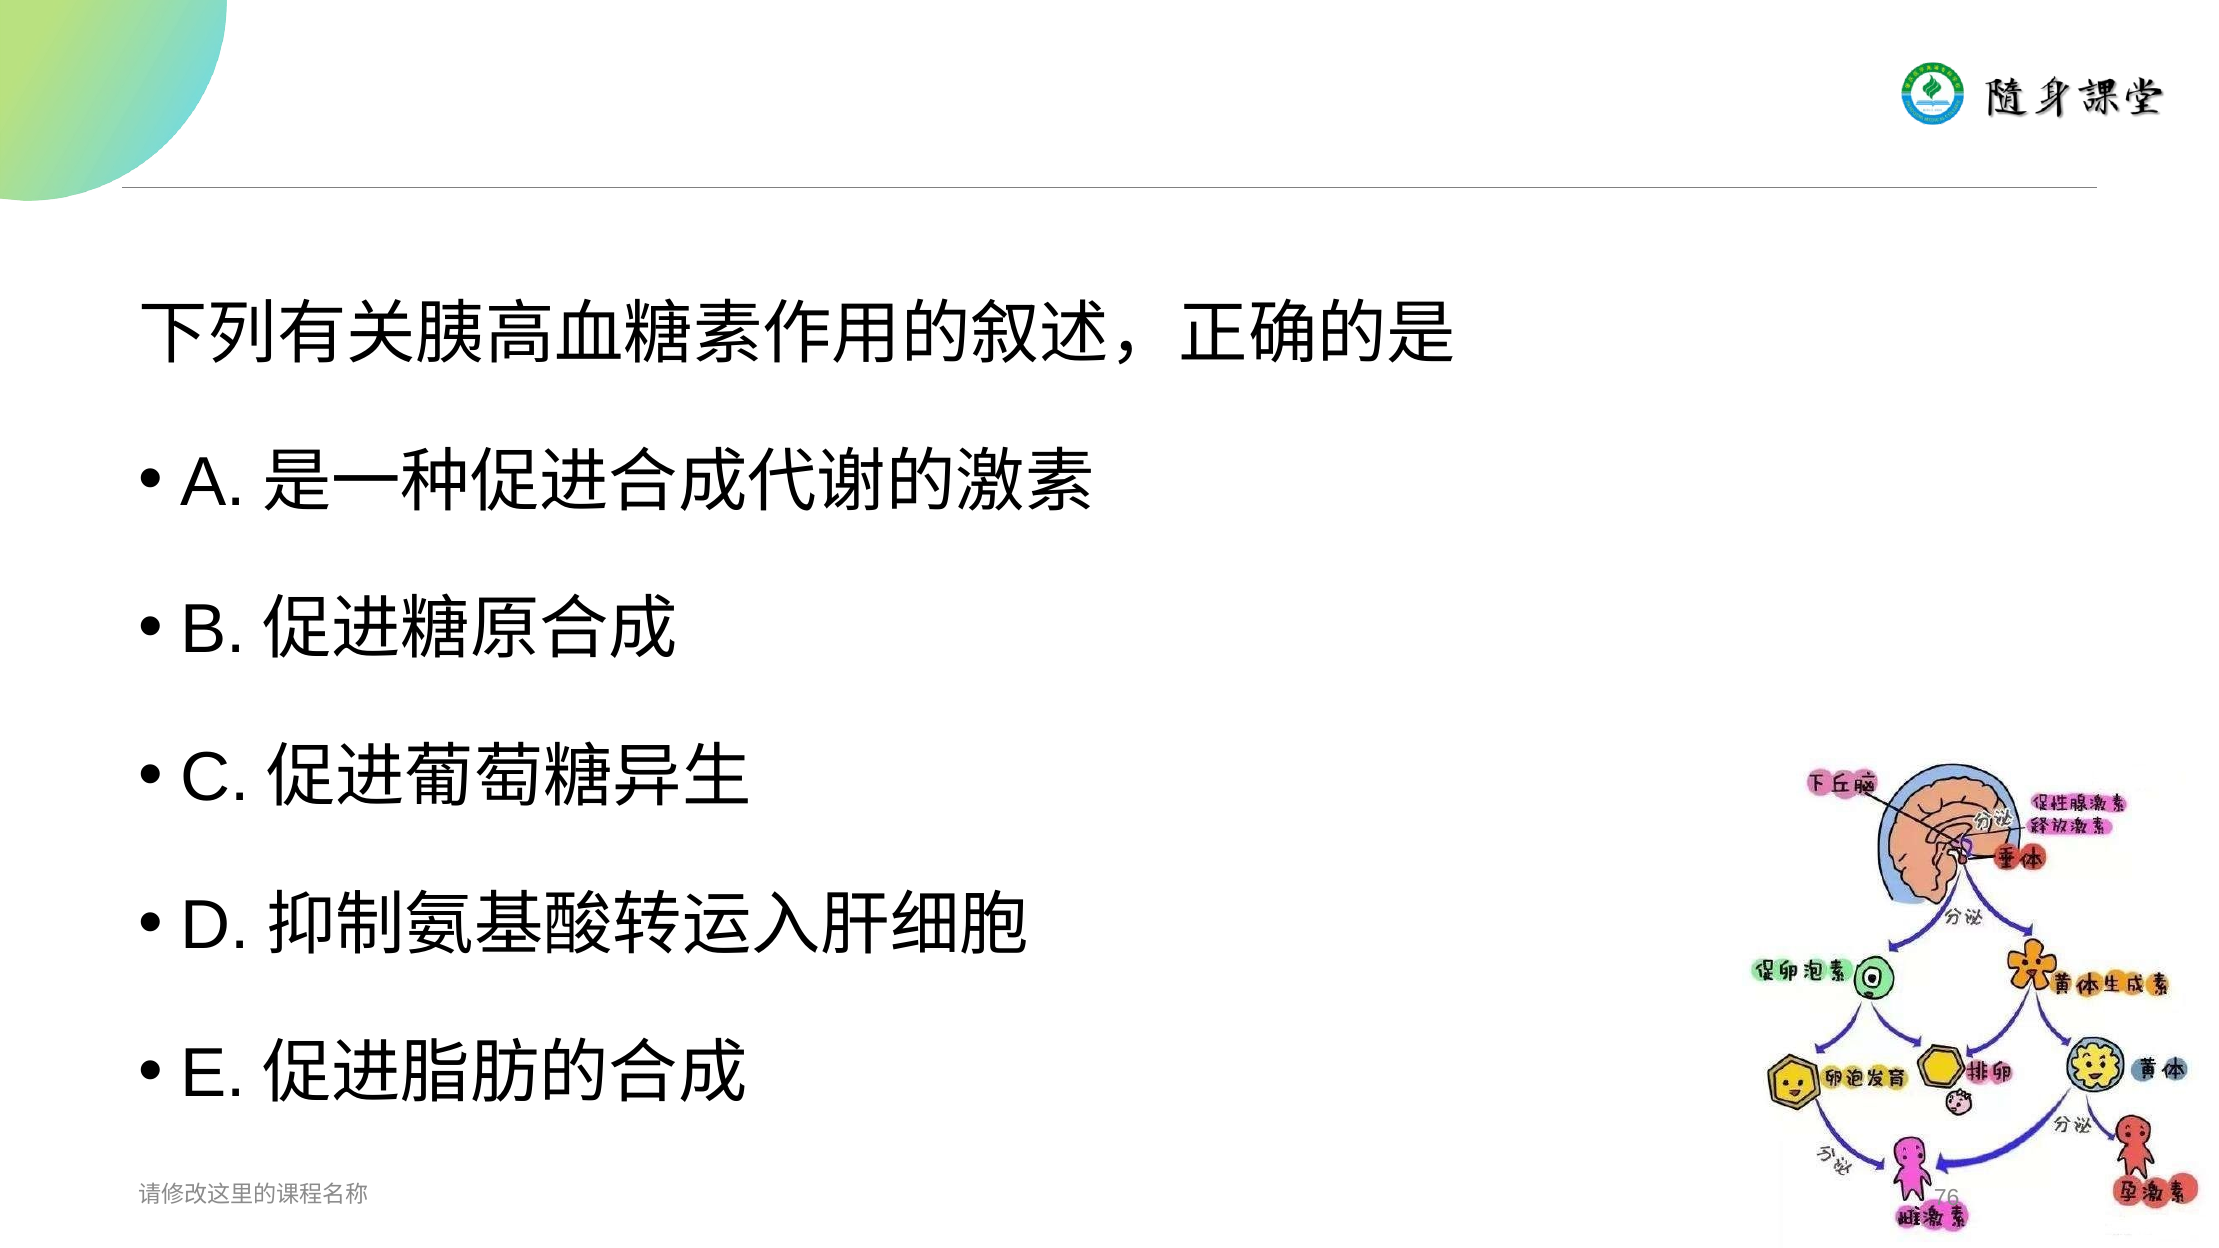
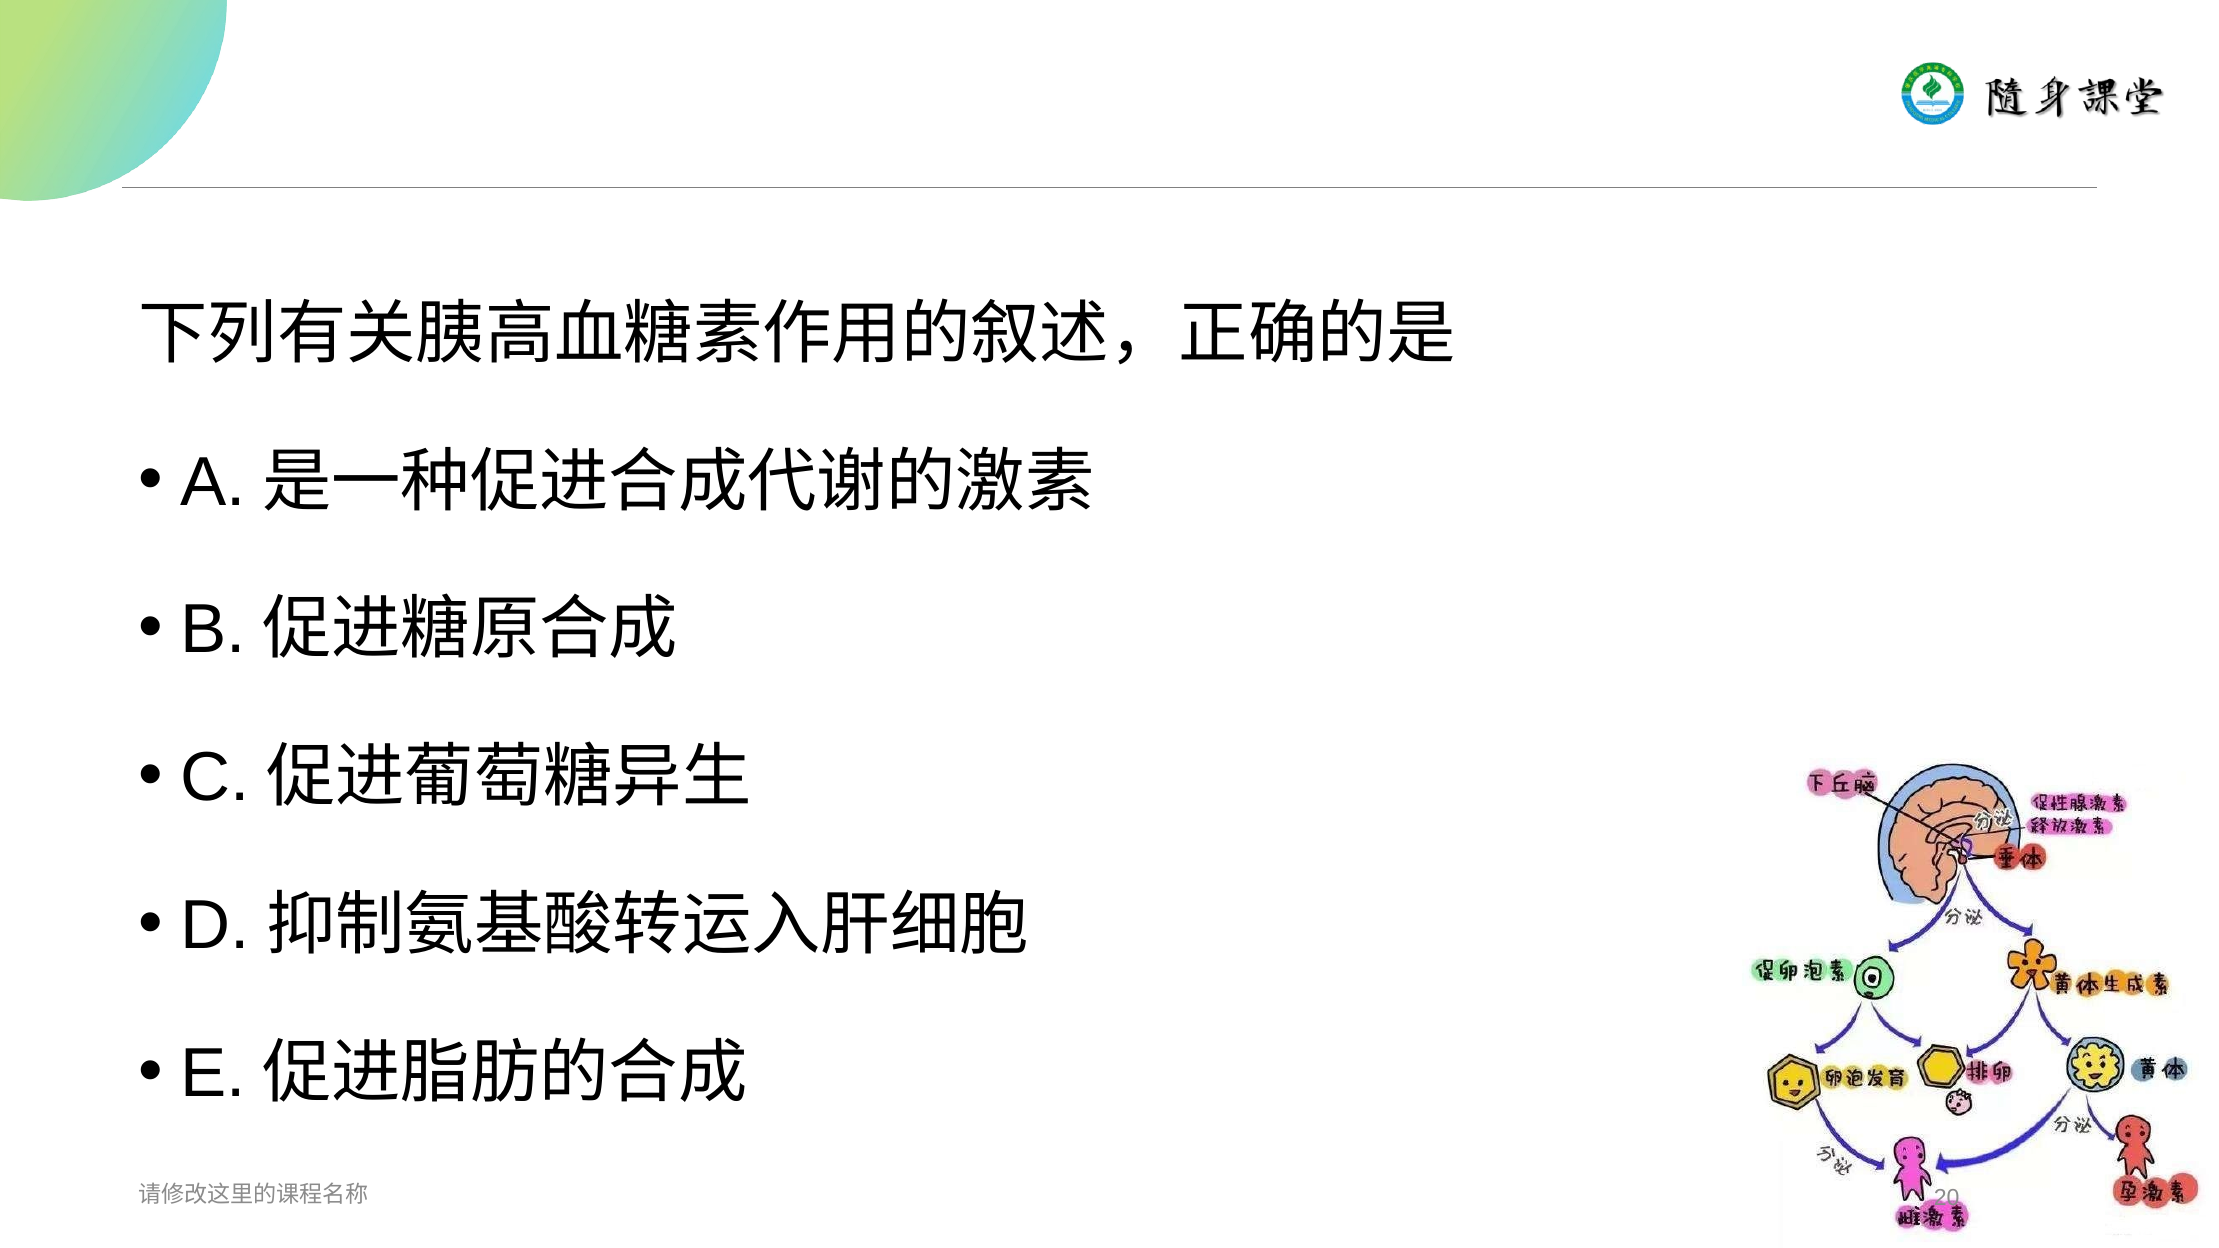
76: 76 -> 20 (1947, 1198)
